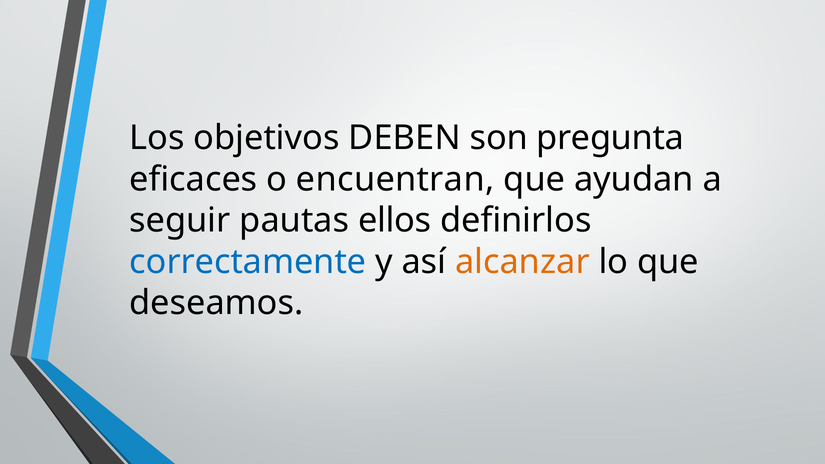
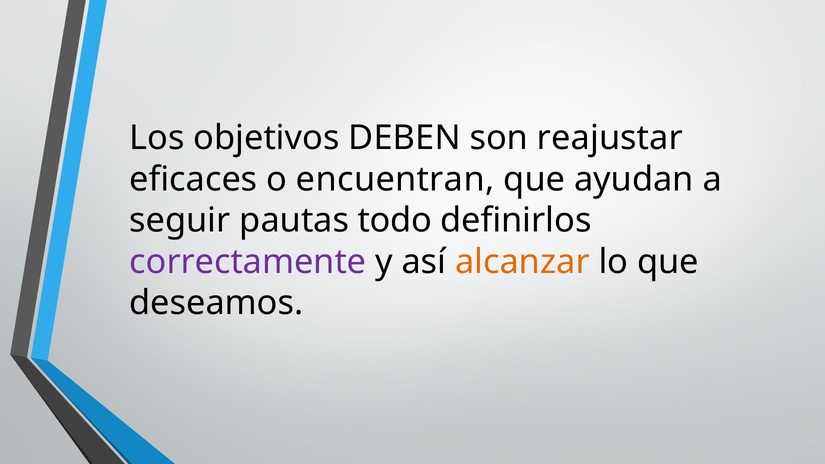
pregunta: pregunta -> reajustar (610, 138)
ellos: ellos -> todo (395, 221)
correctamente colour: blue -> purple (248, 262)
